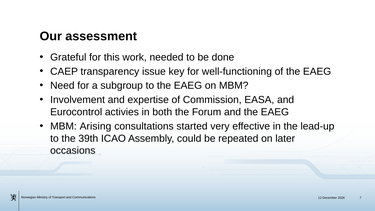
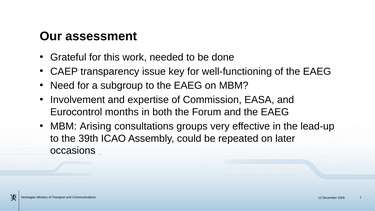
activies: activies -> months (122, 112)
started: started -> groups (192, 126)
